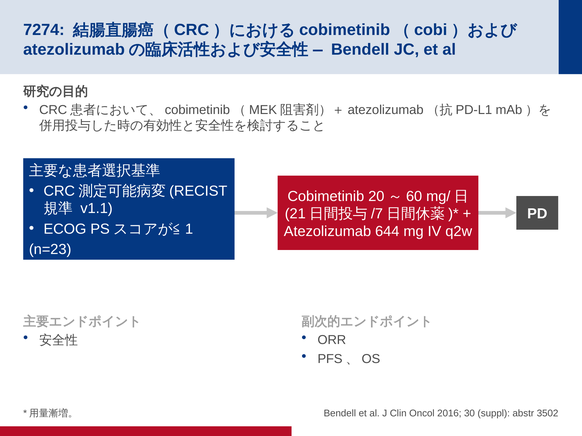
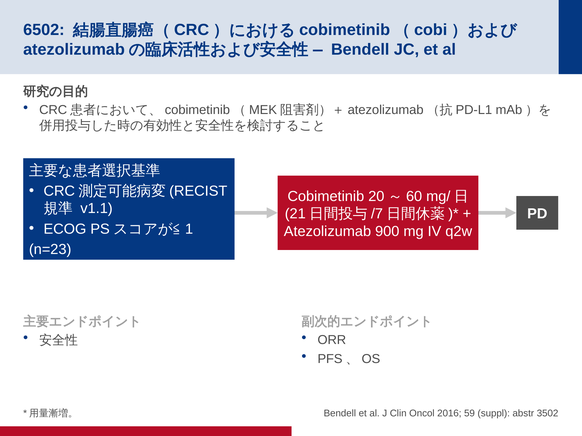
7274: 7274 -> 6502 (44, 30)
644: 644 -> 900 (387, 232)
30: 30 -> 59 (469, 414)
